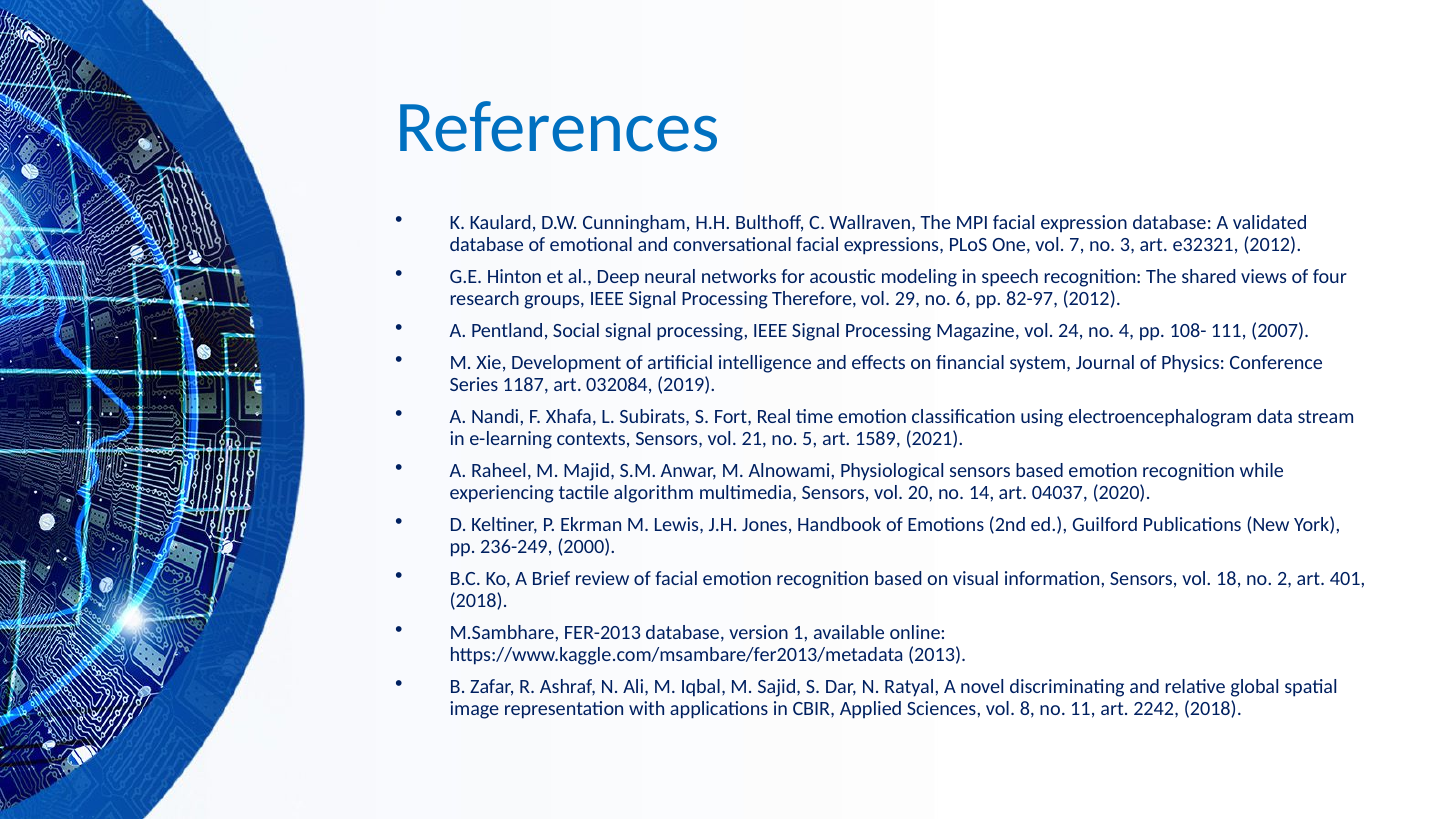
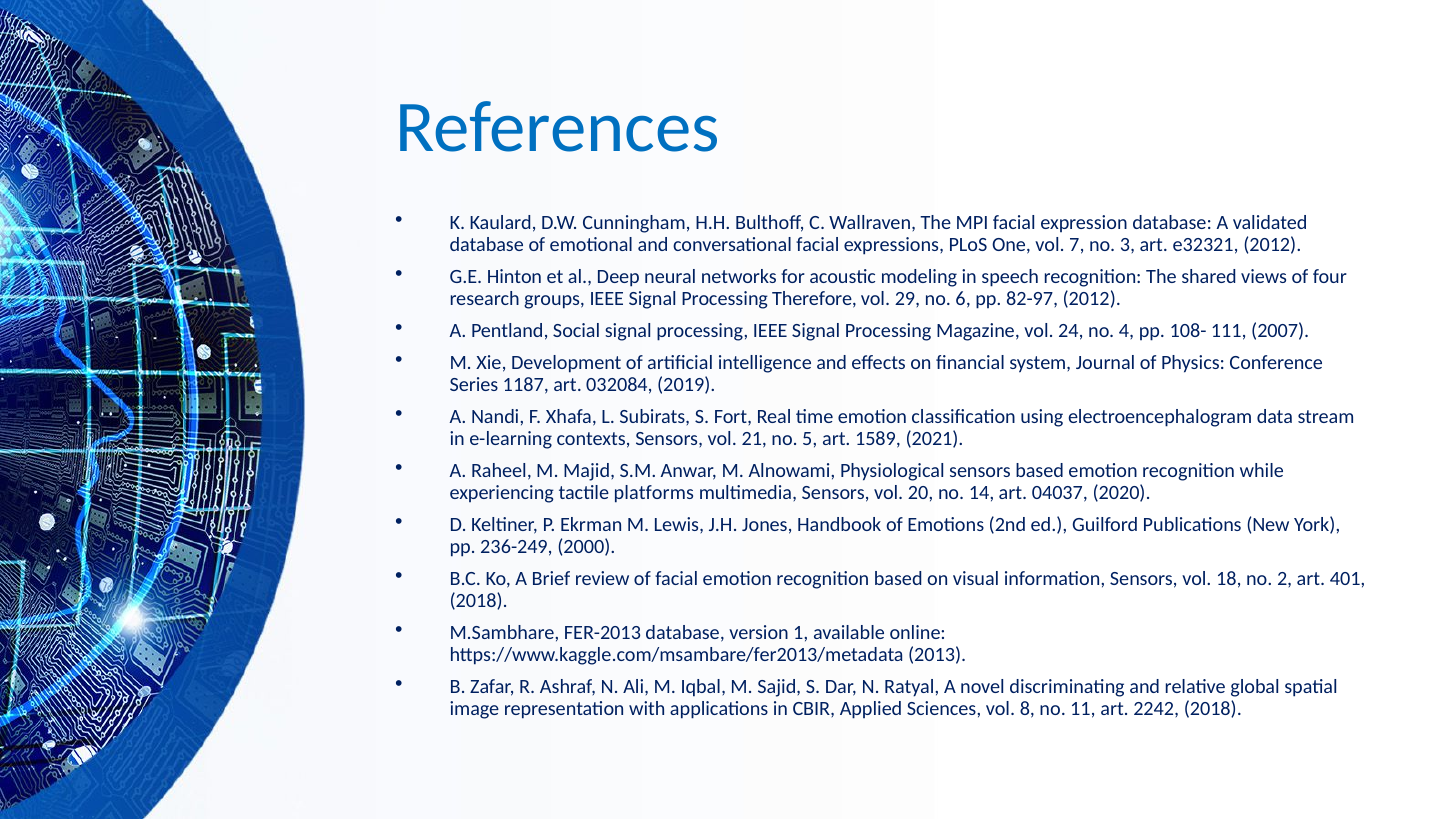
algorithm: algorithm -> platforms (654, 493)
